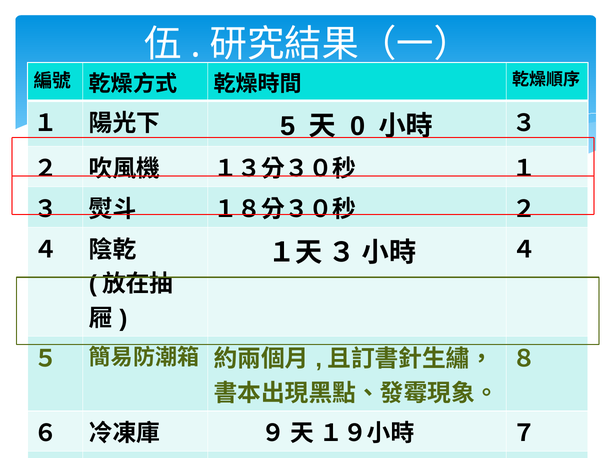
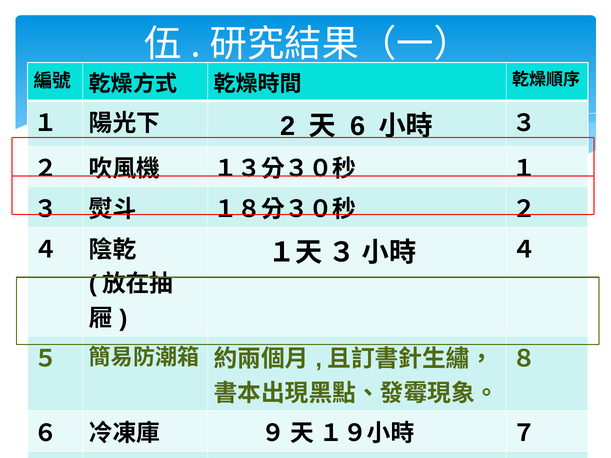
5: 5 -> 2 (288, 126)
0: 0 -> 6 (358, 126)
